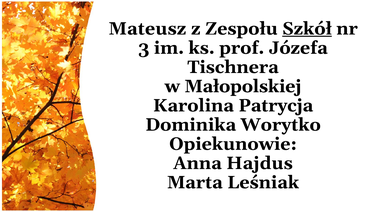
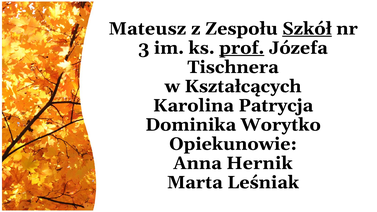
prof underline: none -> present (242, 48)
Małopolskiej: Małopolskiej -> Kształcących (243, 86)
Hajdus: Hajdus -> Hernik (259, 163)
